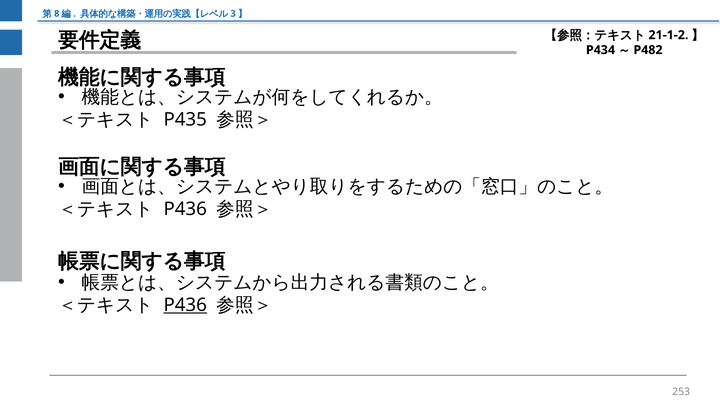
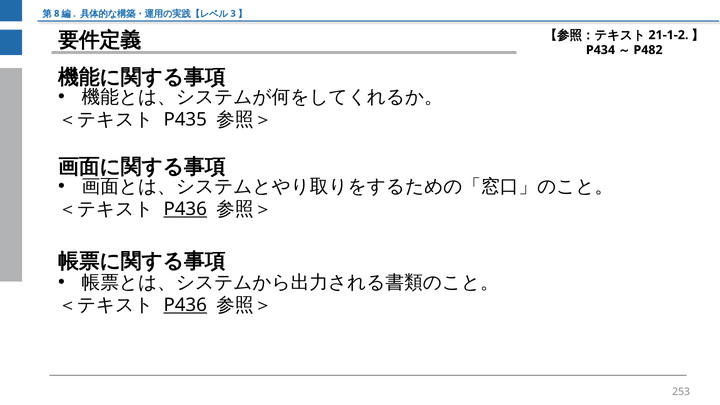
P436 underline: none -> present (185, 209)
